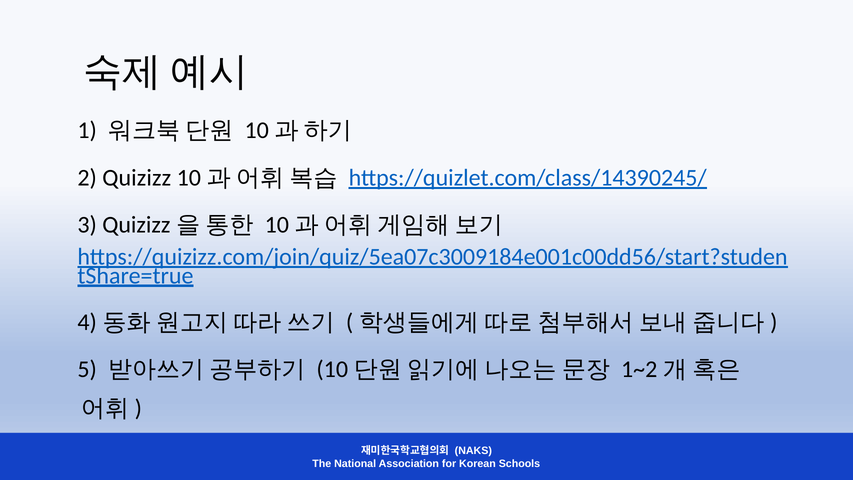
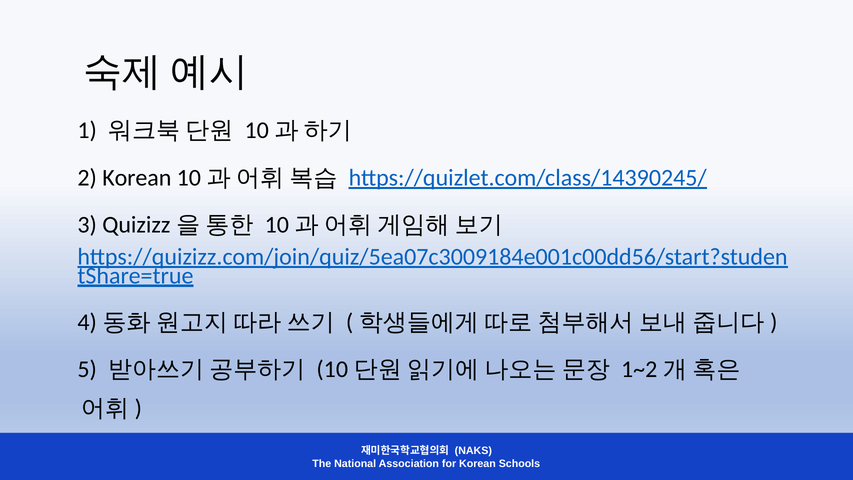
2 Quizizz: Quizizz -> Korean (137, 178)
